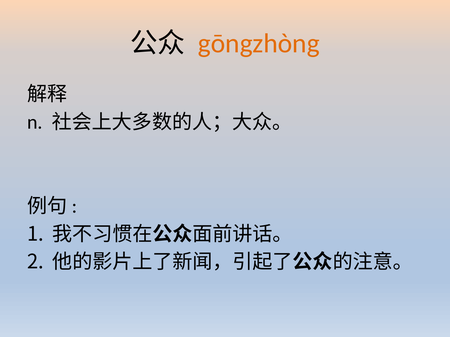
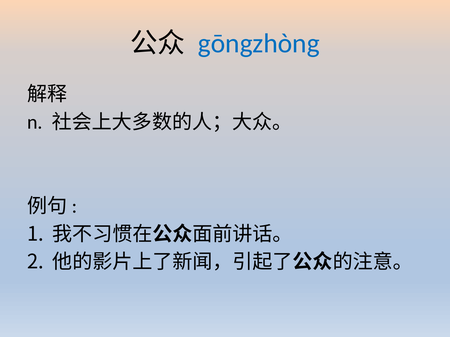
gōngzhòng colour: orange -> blue (259, 44)
